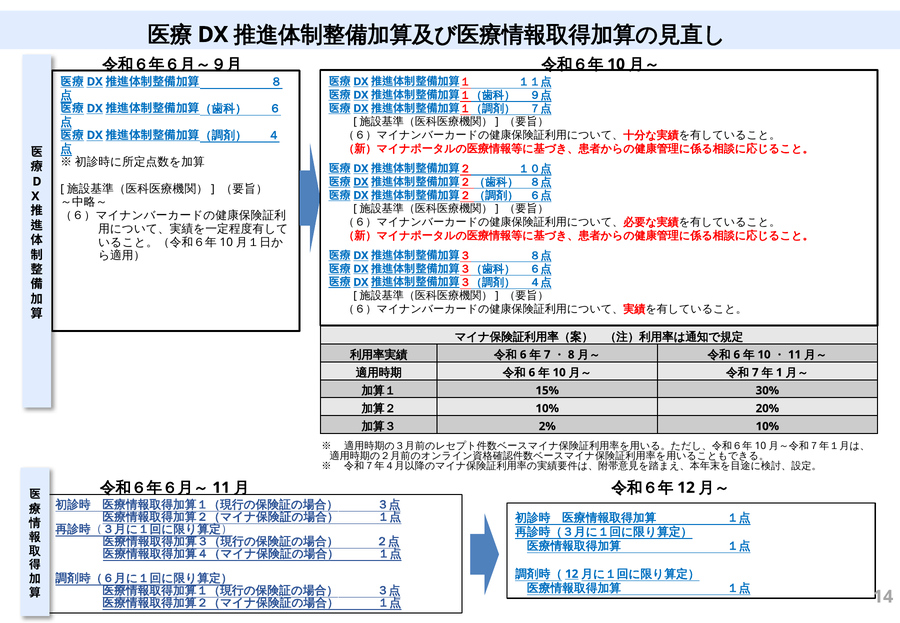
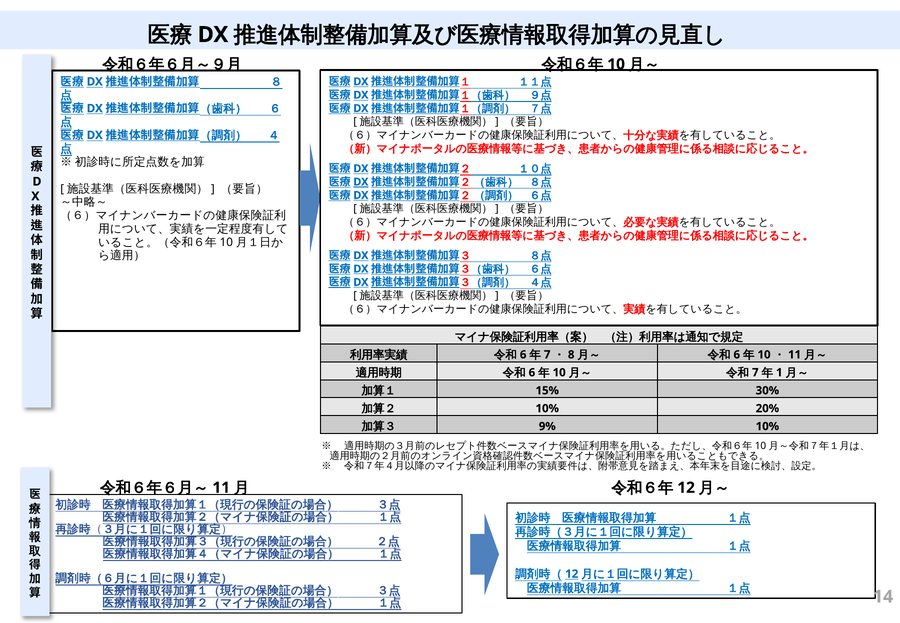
2%: 2% -> 9% (547, 426)
